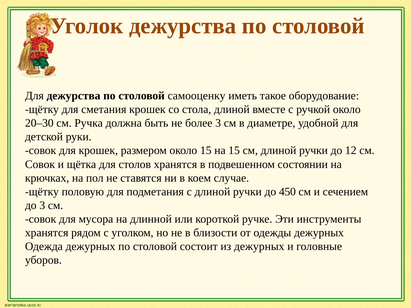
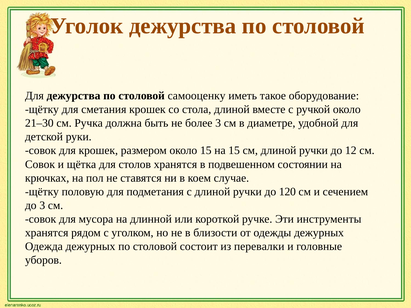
20–30: 20–30 -> 21–30 (39, 123)
450: 450 -> 120 (287, 192)
из дежурных: дежурных -> перевалки (259, 247)
